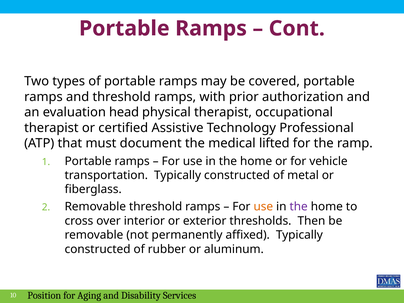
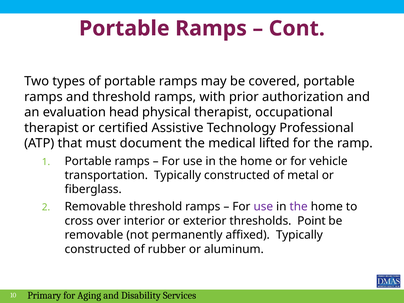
use colour: orange -> purple (263, 207)
Then: Then -> Point (312, 221)
Position: Position -> Primary (44, 296)
